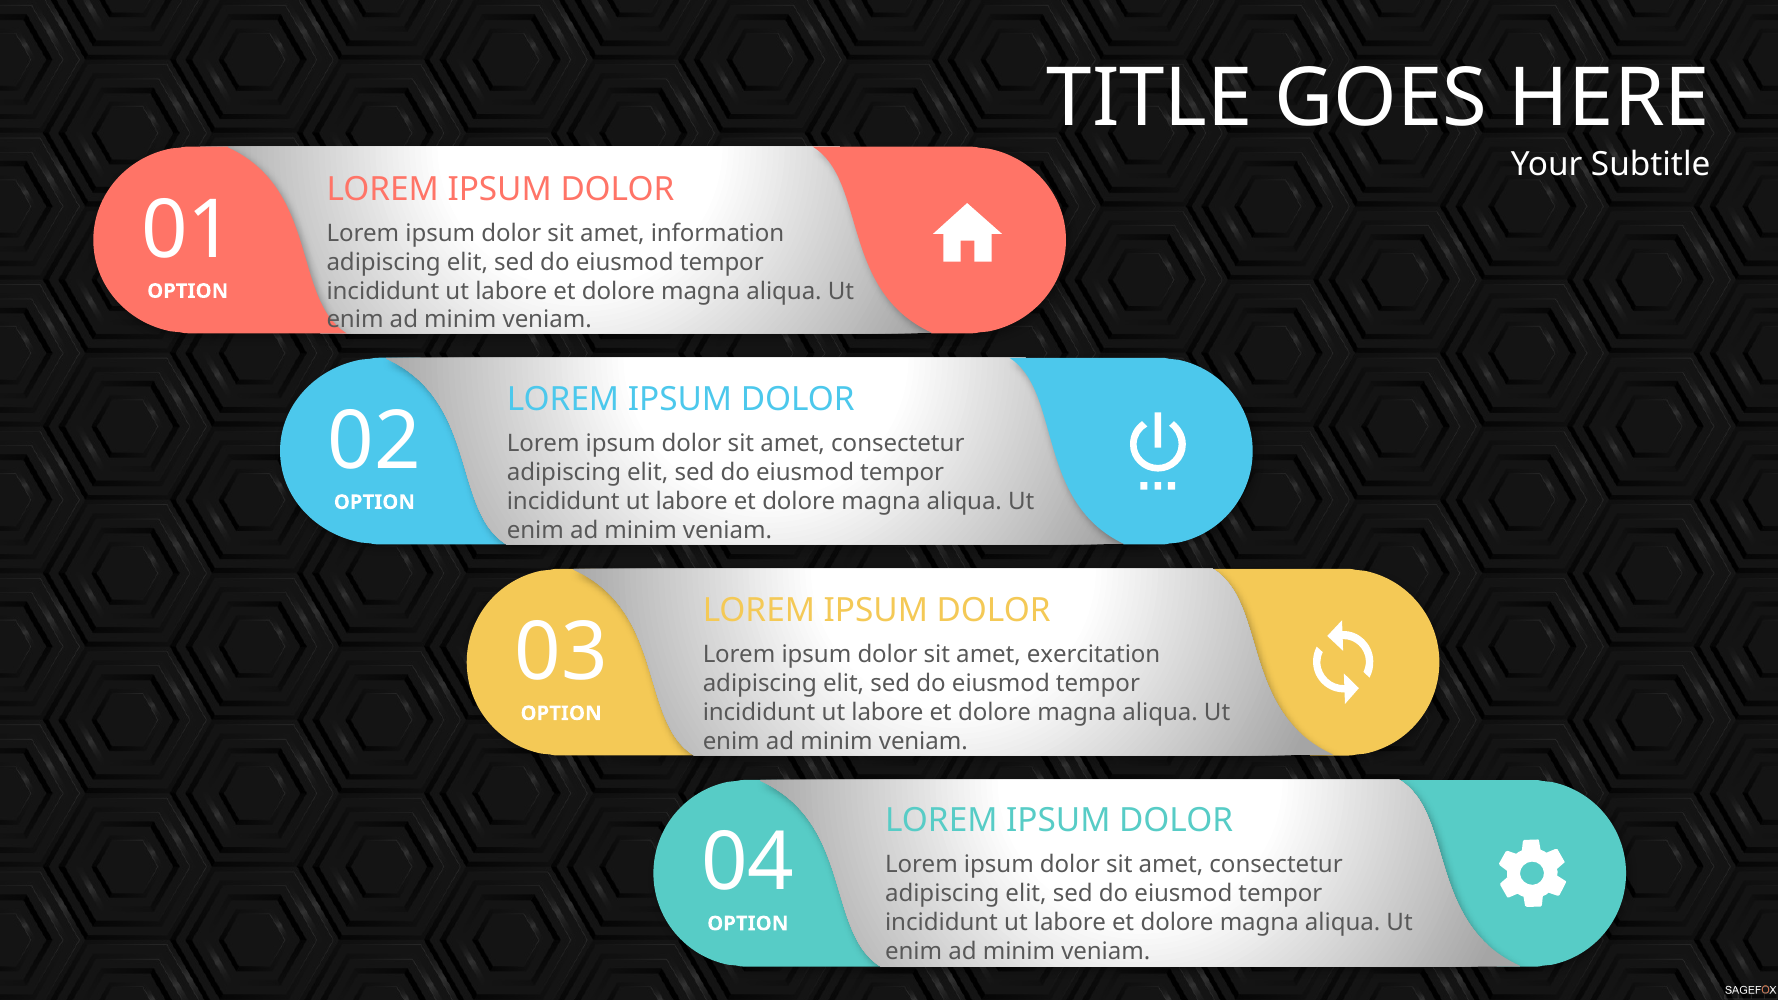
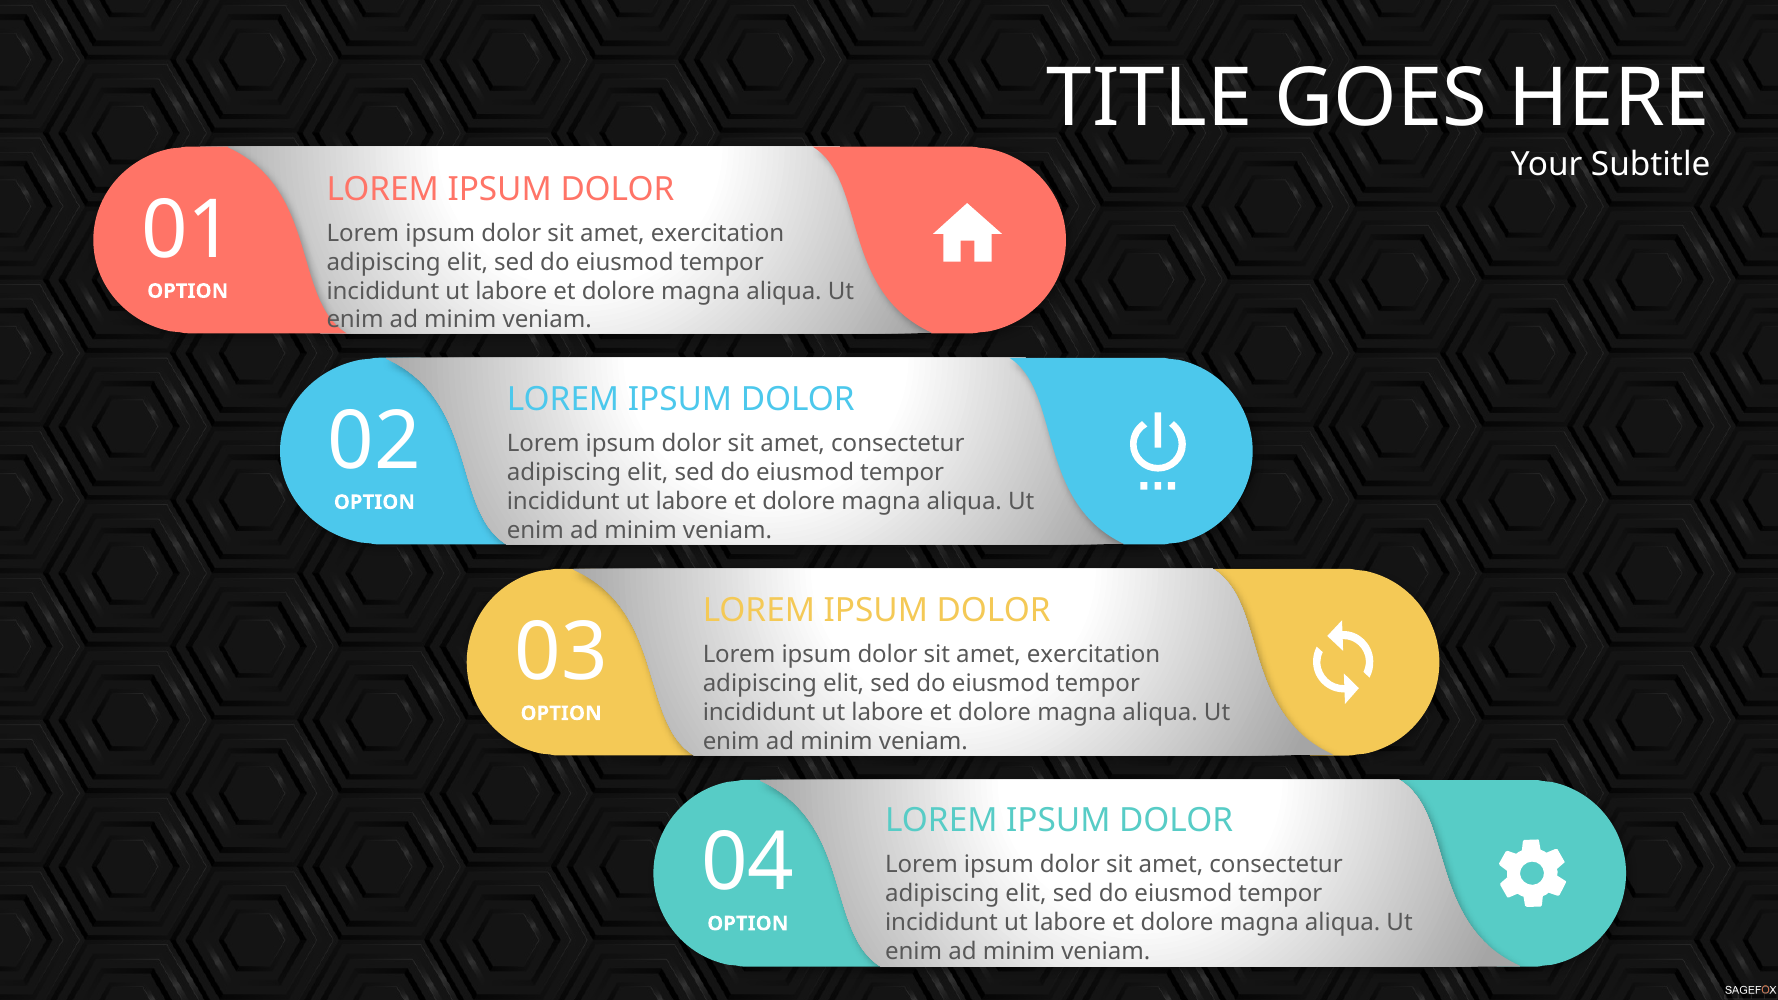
information: information -> exercitation (717, 233)
